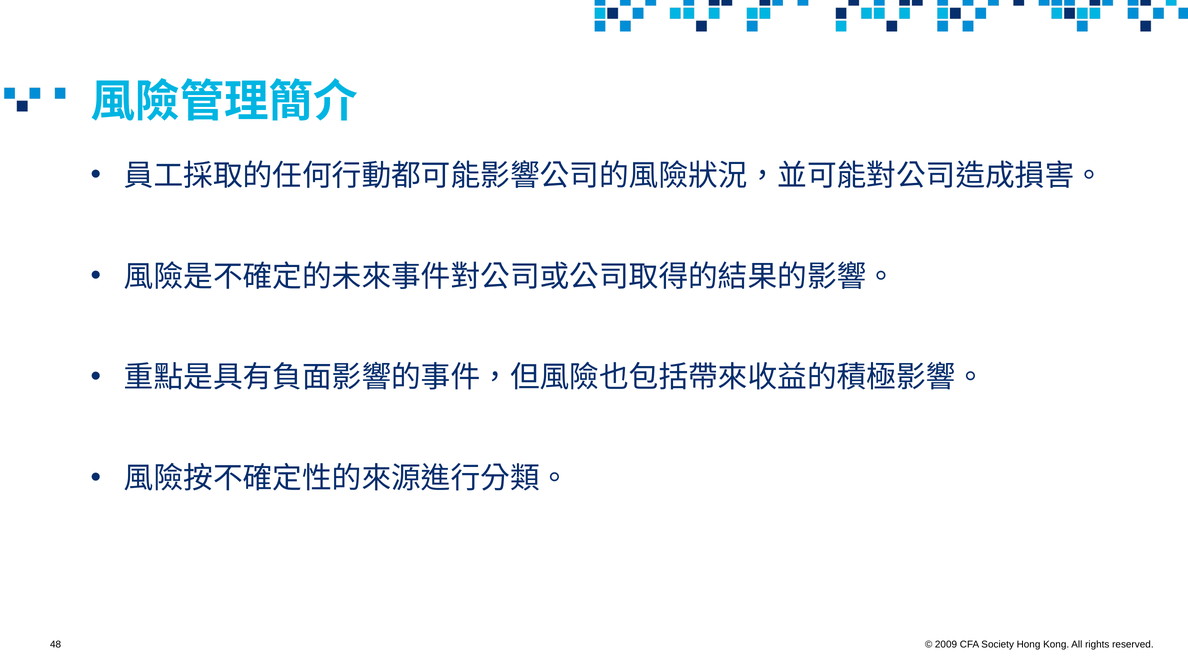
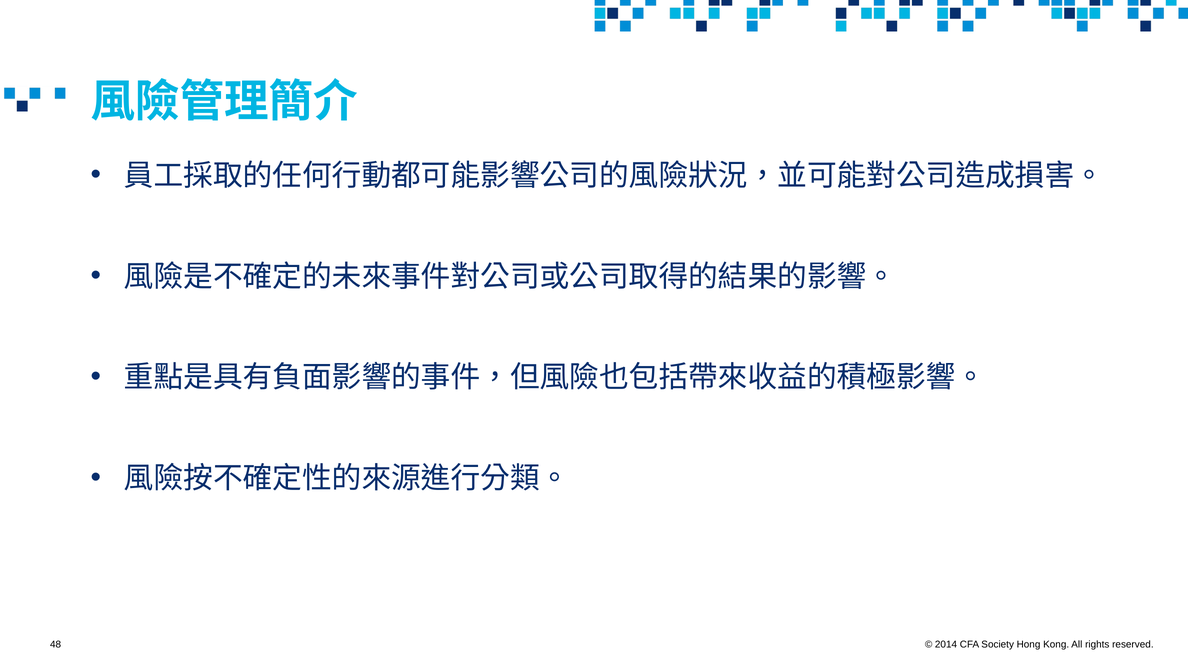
2009: 2009 -> 2014 (946, 645)
